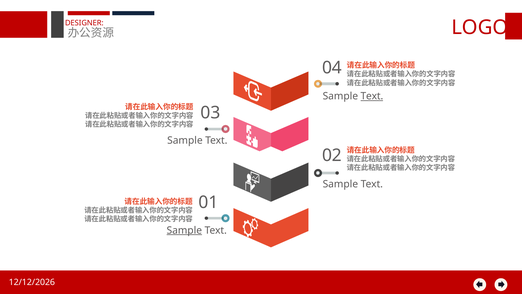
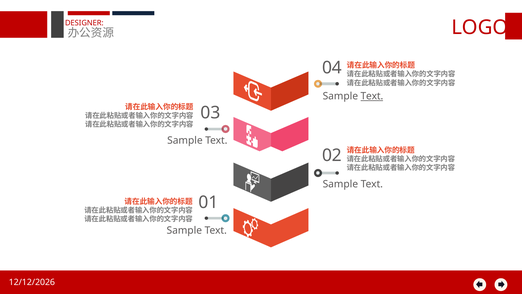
Sample underline: present -> none (184, 230)
